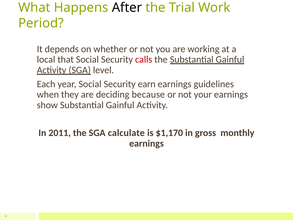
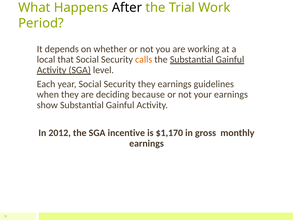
calls colour: red -> orange (144, 59)
Security earn: earn -> they (147, 84)
2011: 2011 -> 2012 (60, 133)
calculate: calculate -> incentive (126, 133)
